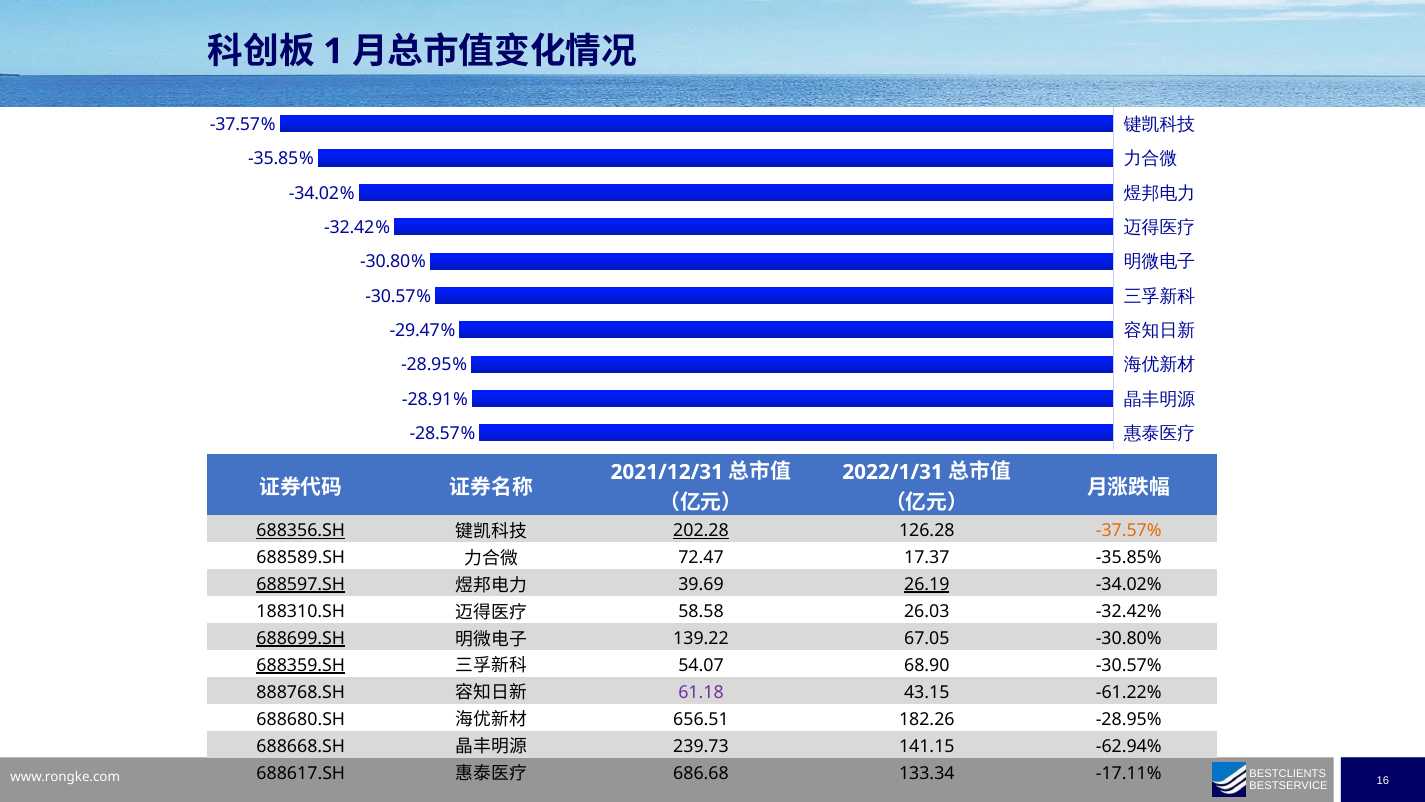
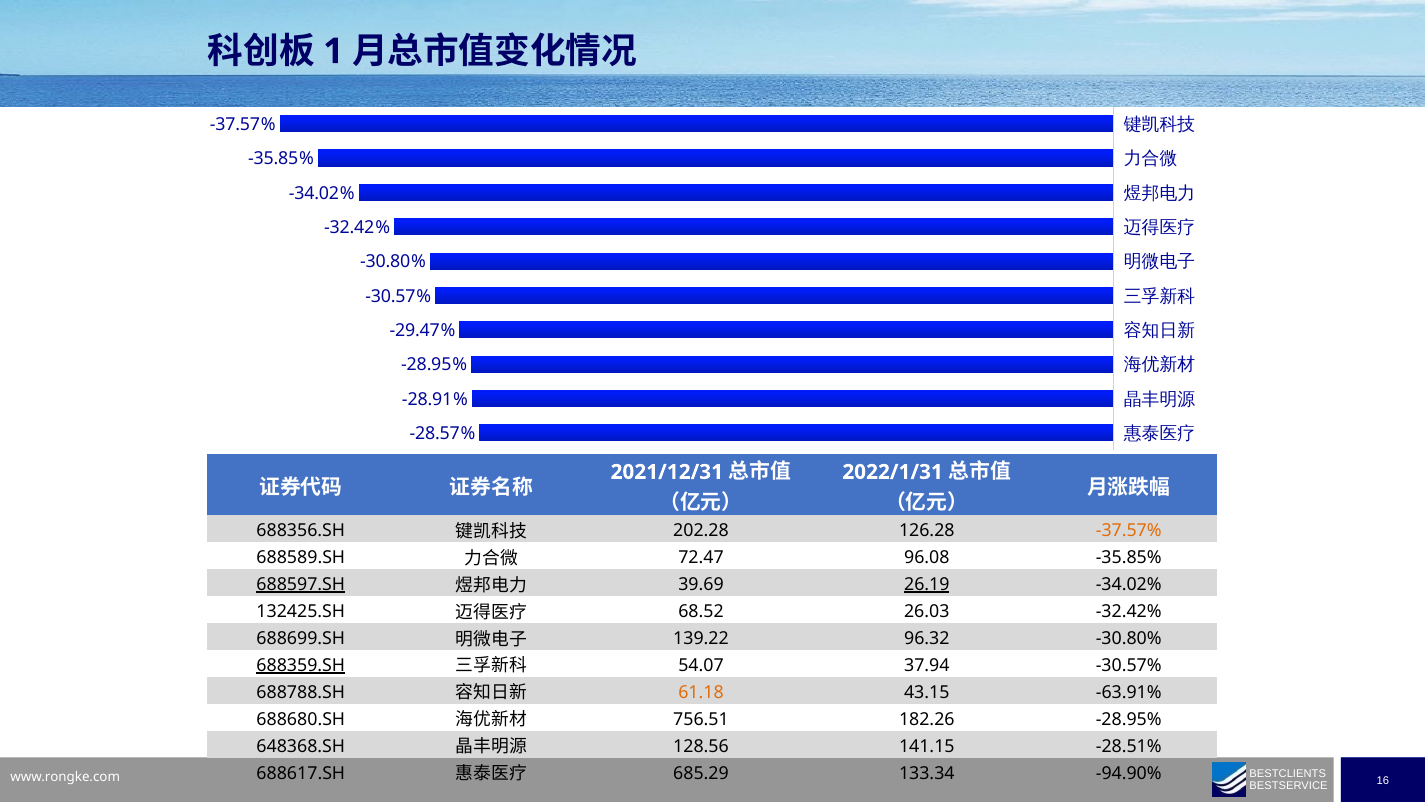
688356.SH underline: present -> none (301, 530)
202.28 underline: present -> none (701, 530)
17.37: 17.37 -> 96.08 (927, 557)
188310.SH: 188310.SH -> 132425.SH (301, 611)
58.58: 58.58 -> 68.52 (701, 611)
688699.SH underline: present -> none (301, 638)
67.05: 67.05 -> 96.32 (927, 638)
68.90: 68.90 -> 37.94 (927, 665)
888768.SH: 888768.SH -> 688788.SH (301, 692)
61.18 colour: purple -> orange (701, 692)
-61.22%: -61.22% -> -63.91% (1129, 692)
656.51: 656.51 -> 756.51 (701, 719)
688668.SH: 688668.SH -> 648368.SH (301, 746)
239.73: 239.73 -> 128.56 (701, 746)
-62.94%: -62.94% -> -28.51% (1129, 746)
686.68: 686.68 -> 685.29 (701, 773)
-17.11%: -17.11% -> -94.90% (1129, 773)
